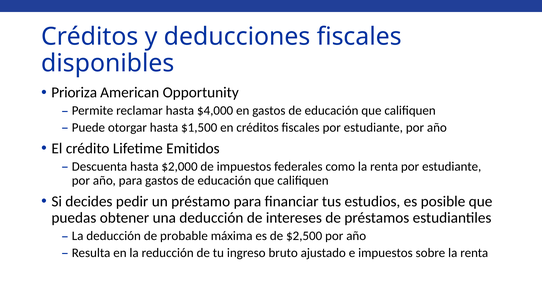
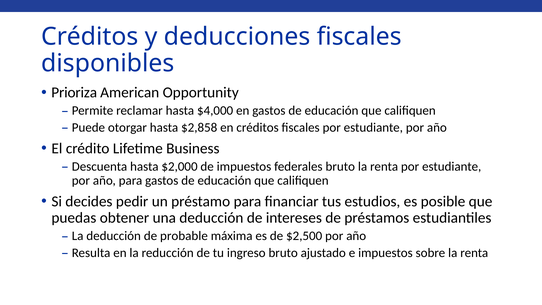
$1,500: $1,500 -> $2,858 (199, 127)
Emitidos: Emitidos -> Business (193, 148)
federales como: como -> bruto (340, 166)
